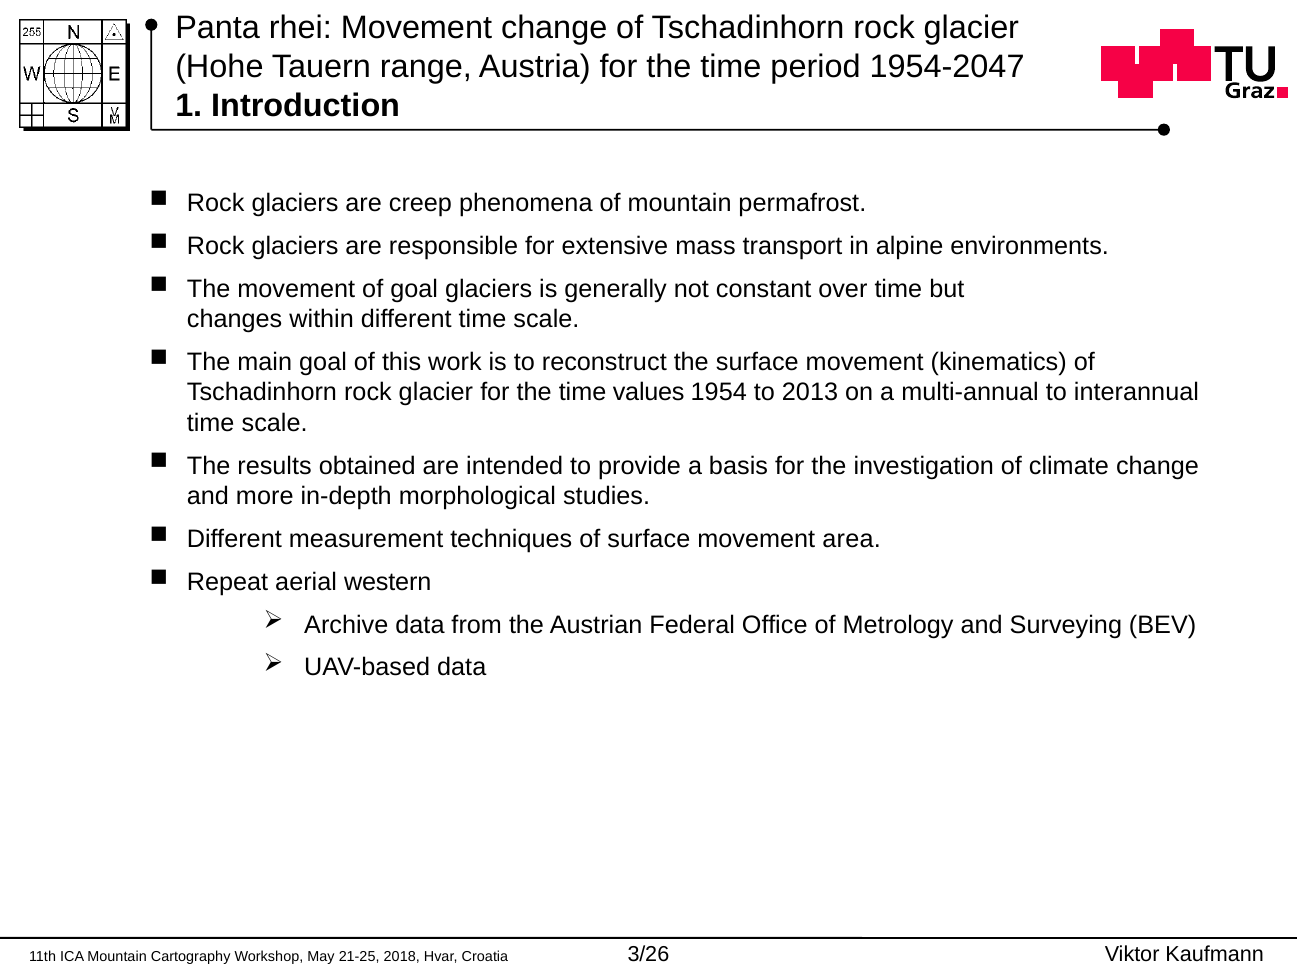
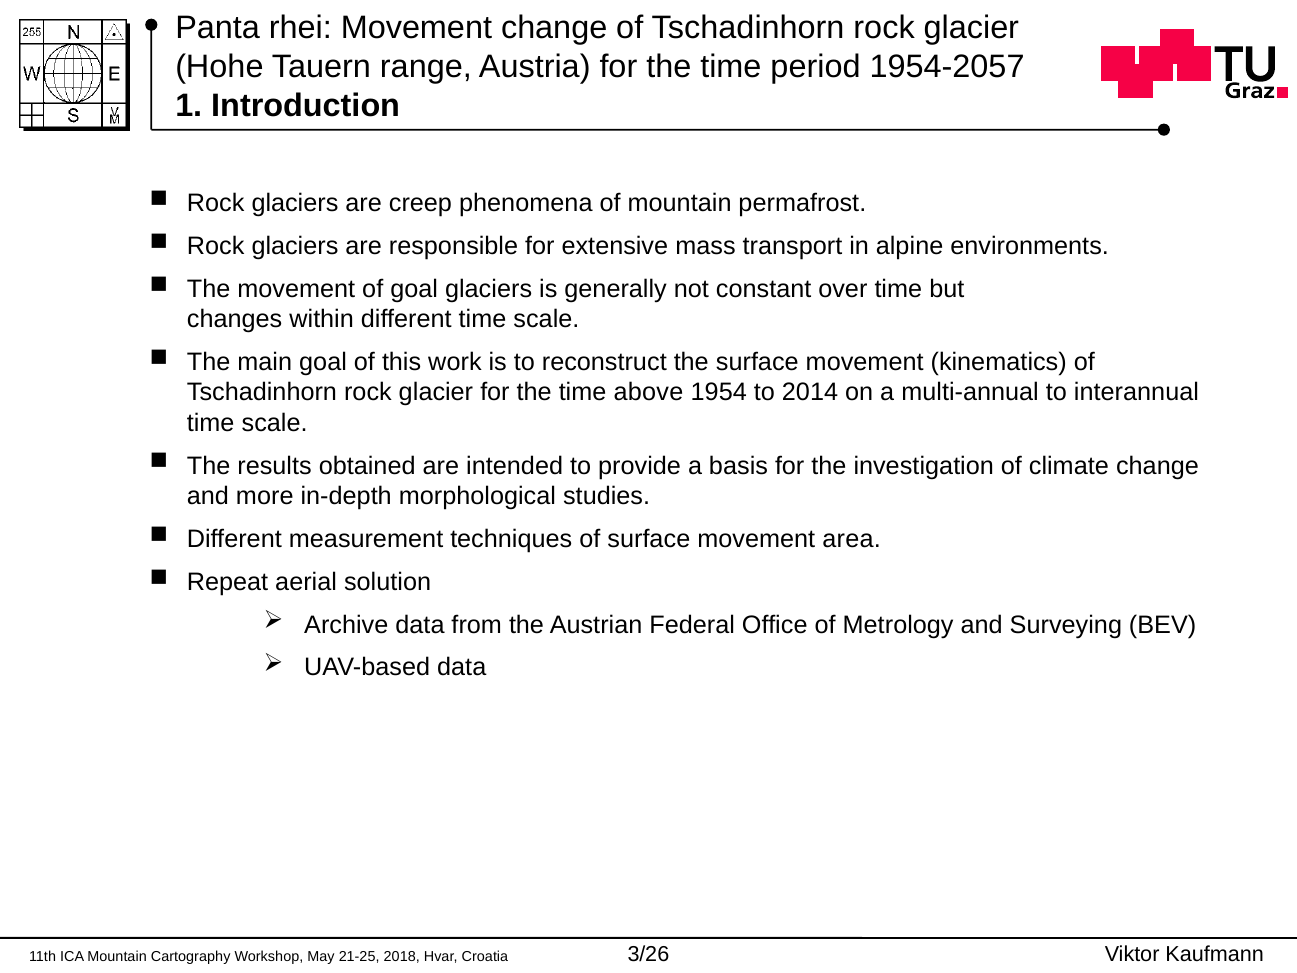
1954-2047: 1954-2047 -> 1954-2057 (947, 67)
values: values -> above (648, 392)
2013: 2013 -> 2014 (810, 392)
western: western -> solution (388, 582)
